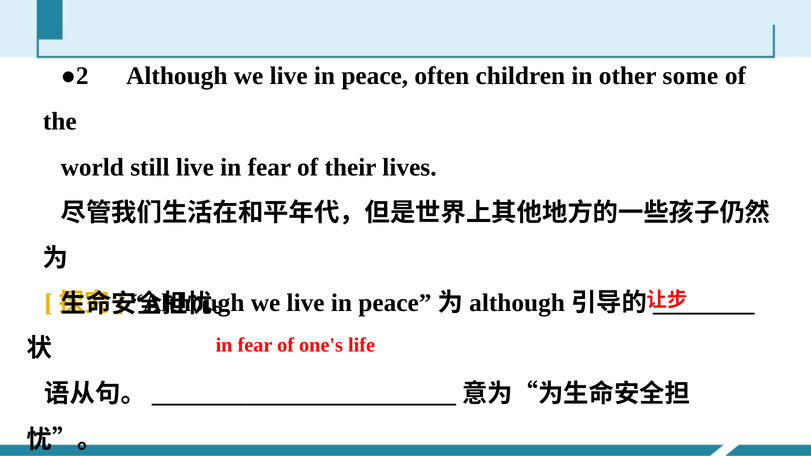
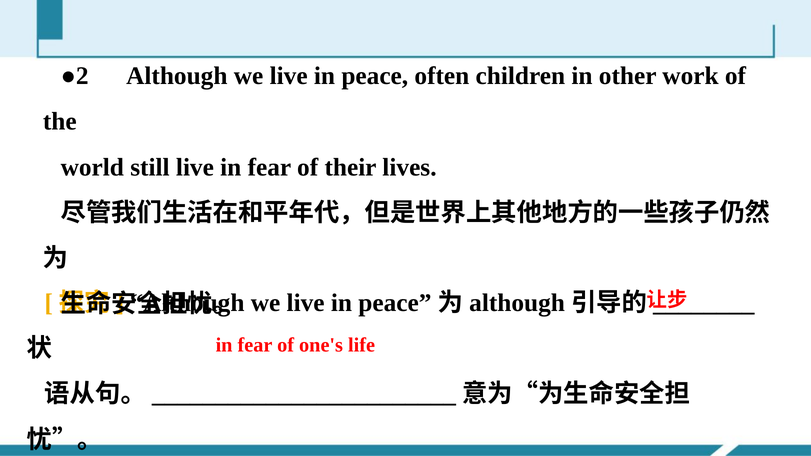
some: some -> work (690, 76)
